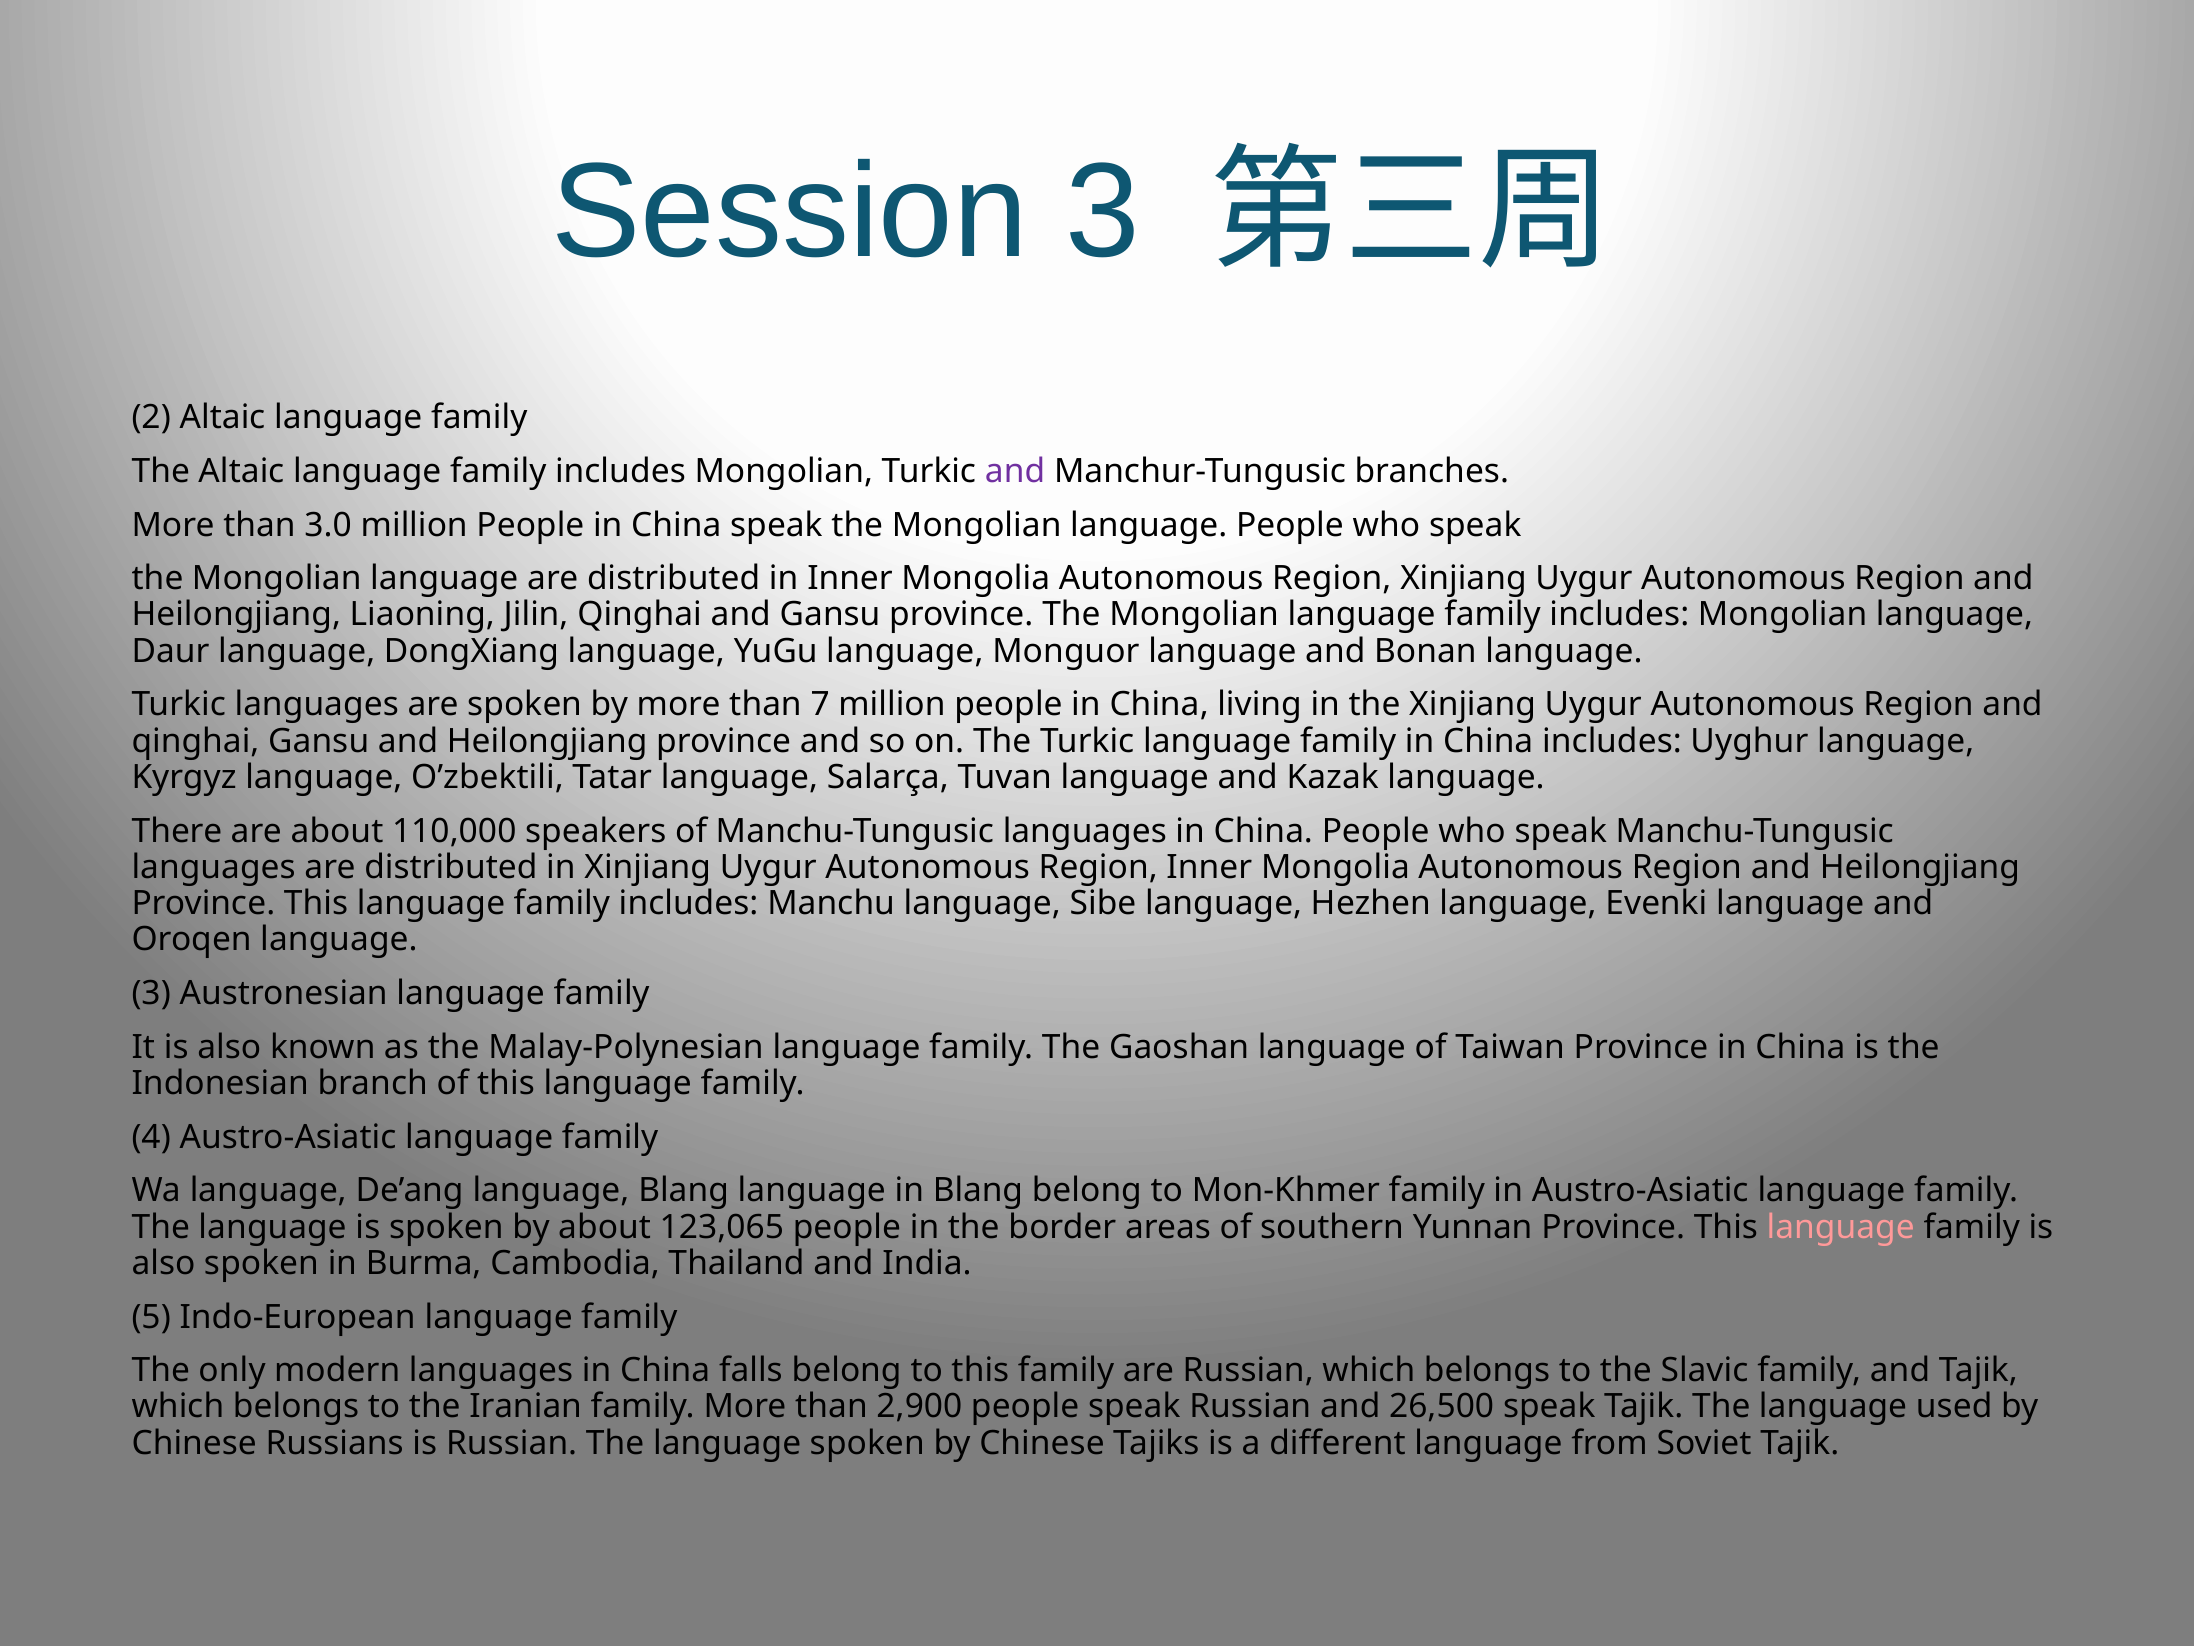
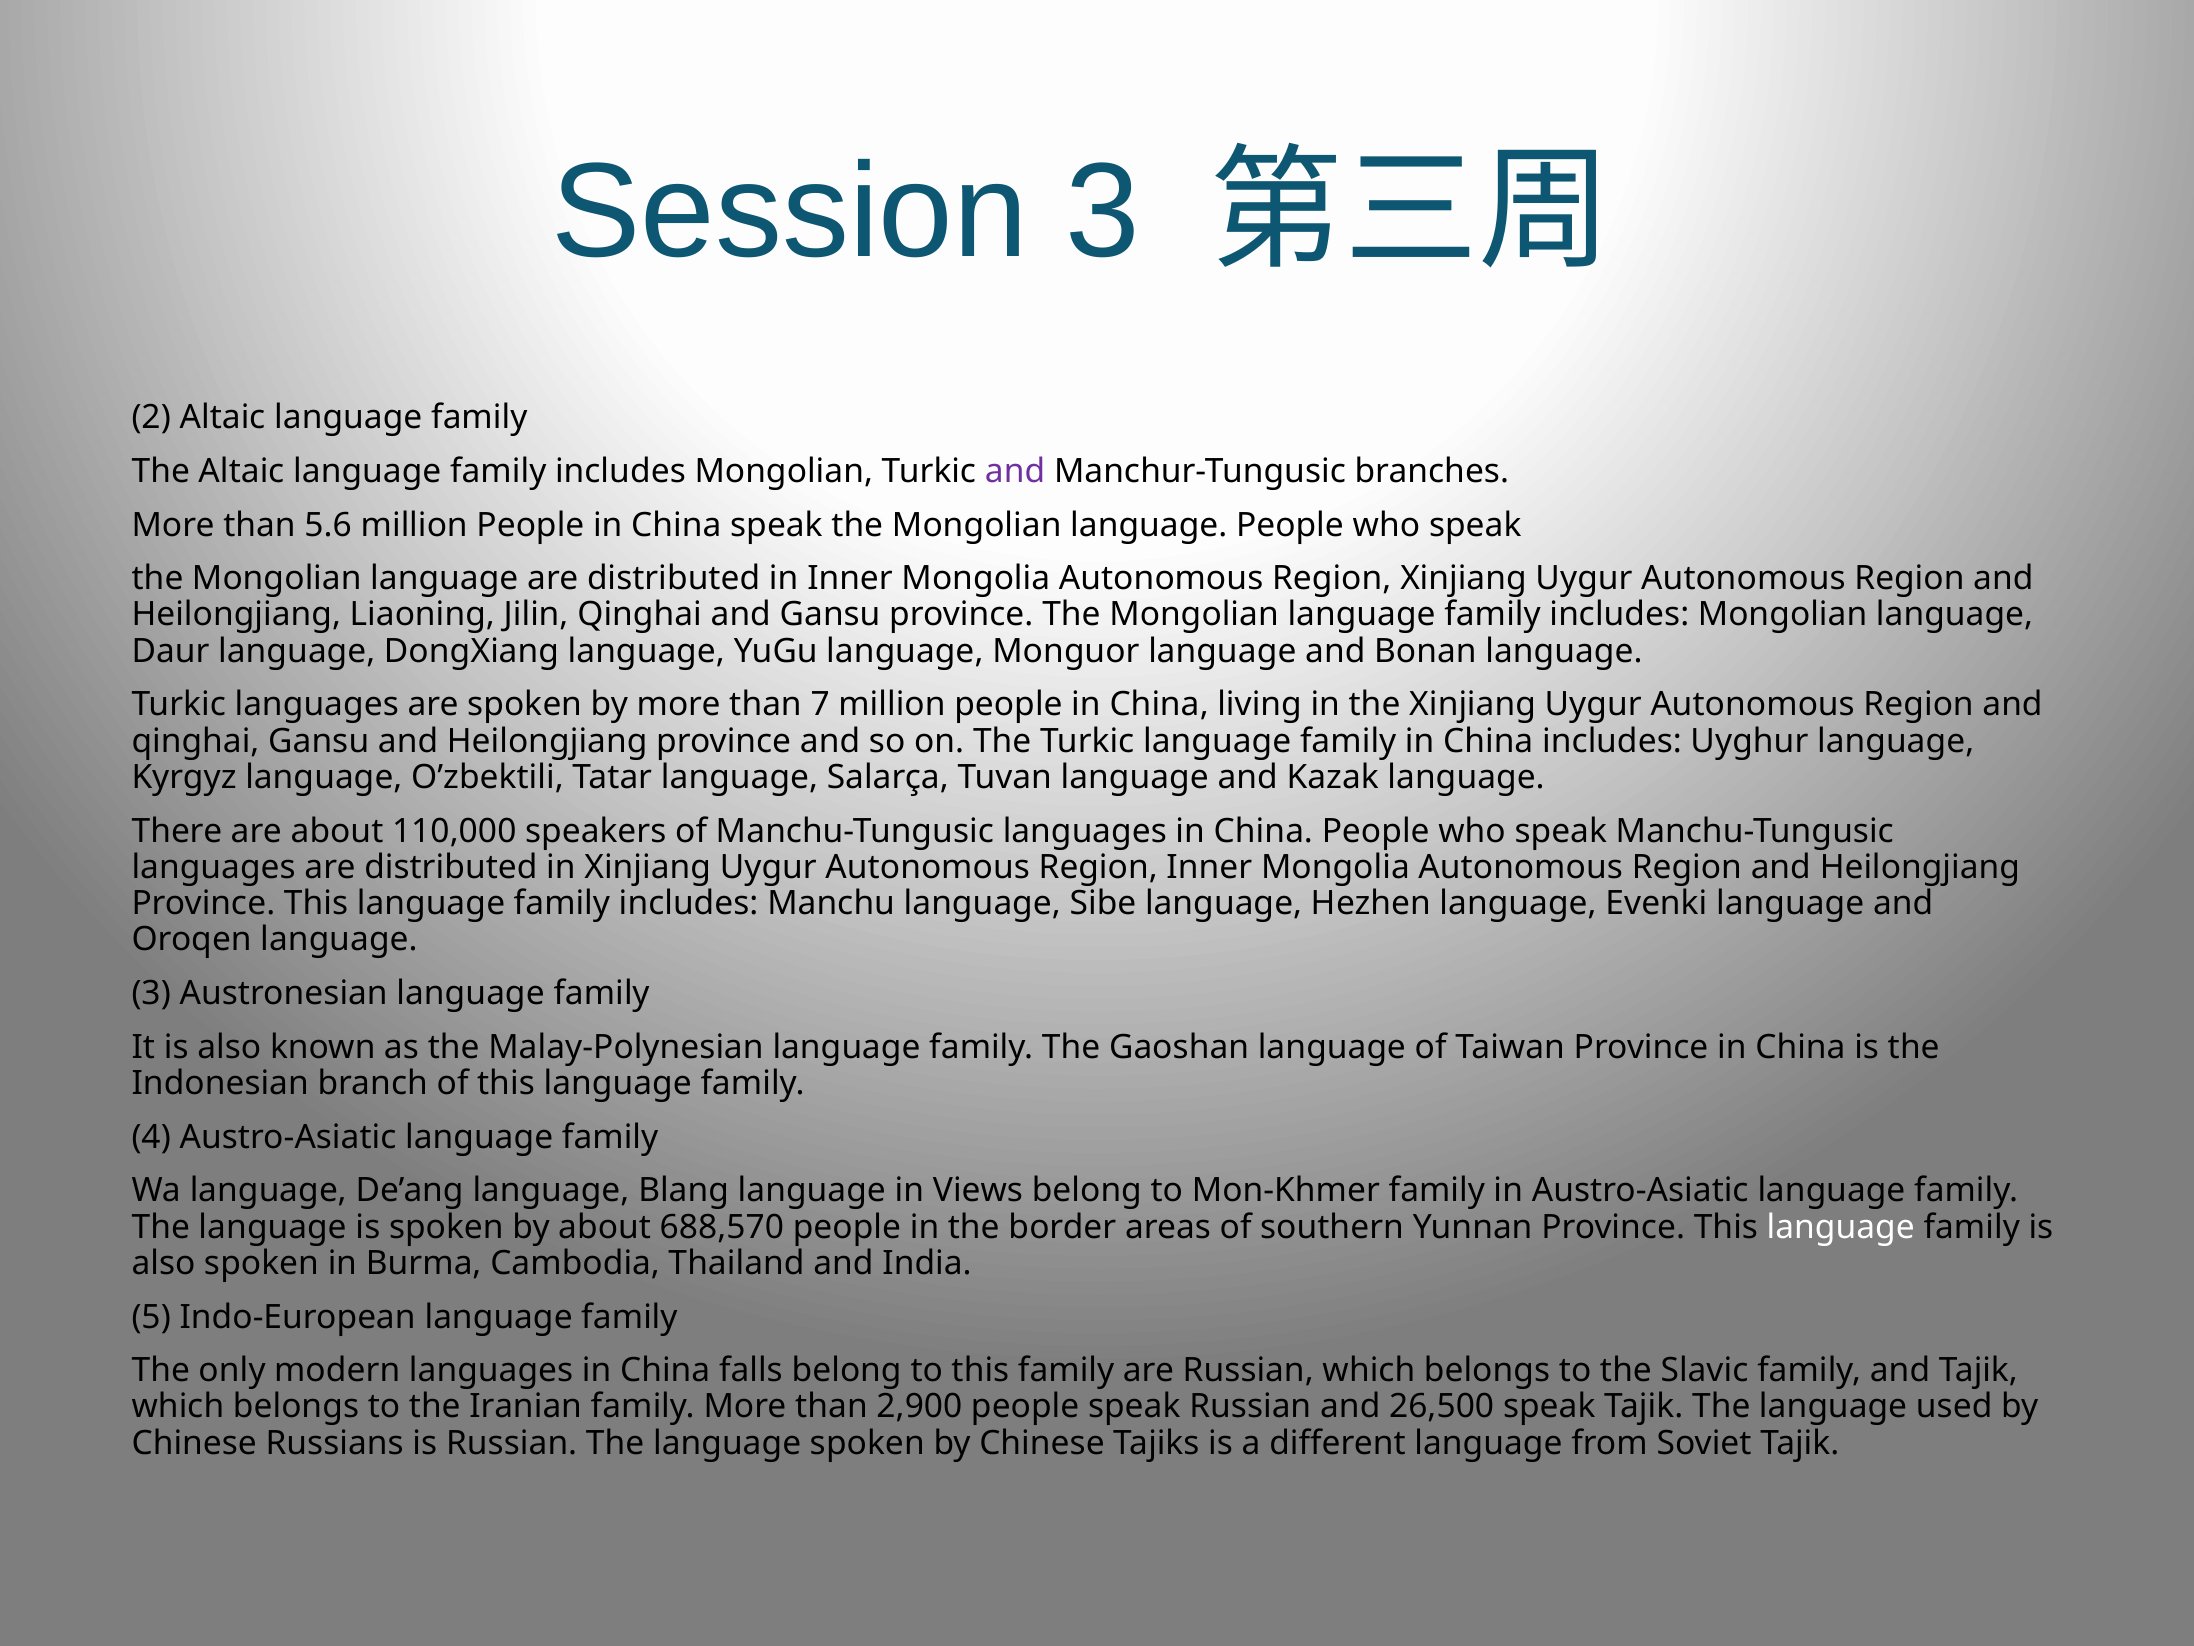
3.0: 3.0 -> 5.6 (328, 525)
in Blang: Blang -> Views (978, 1190)
123,065: 123,065 -> 688,570 (722, 1227)
language colour: pink -> white (1841, 1227)
